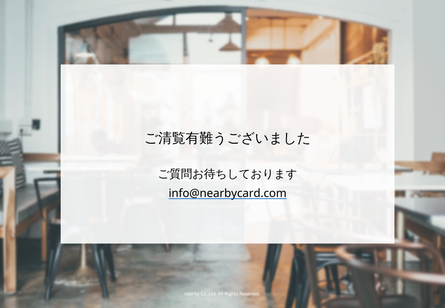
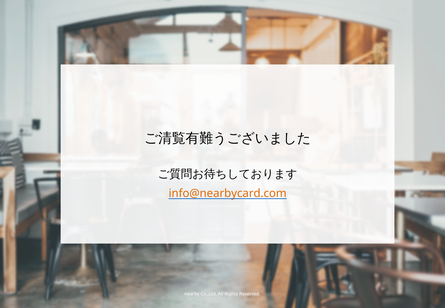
info@nearbycard.com colour: black -> orange (228, 193)
